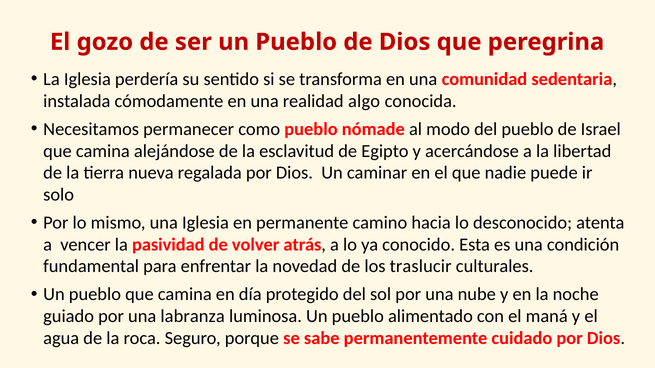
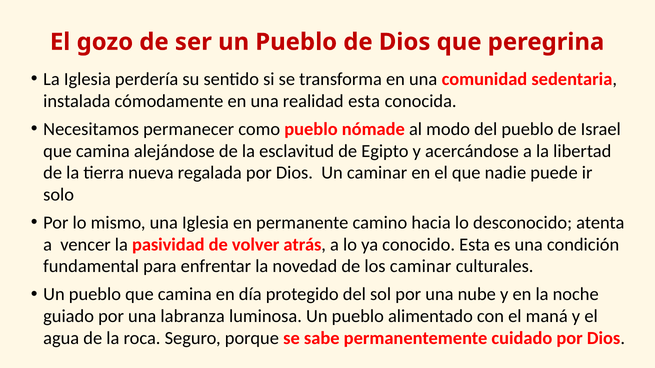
realidad algo: algo -> esta (364, 101)
los traslucir: traslucir -> caminar (421, 267)
